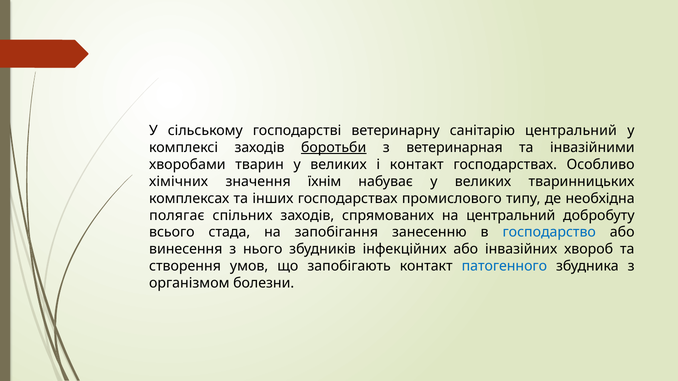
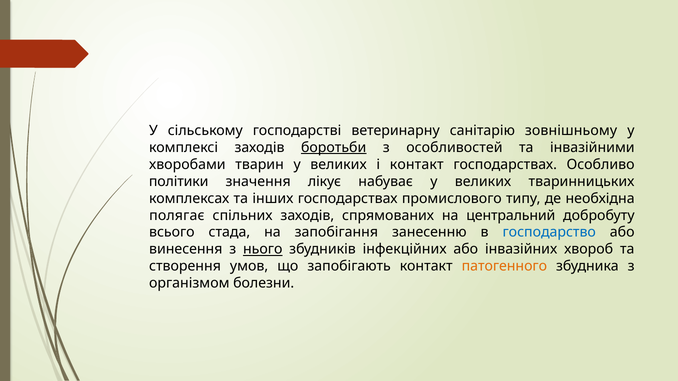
санітарію центральний: центральний -> зовнішньому (571, 131)
ветеринарная: ветеринарная -> особливостей (454, 148)
хімічних: хімічних -> політики (179, 182)
їхнім: їхнім -> лікує (325, 182)
нього underline: none -> present (263, 250)
патогенного colour: blue -> orange (504, 266)
